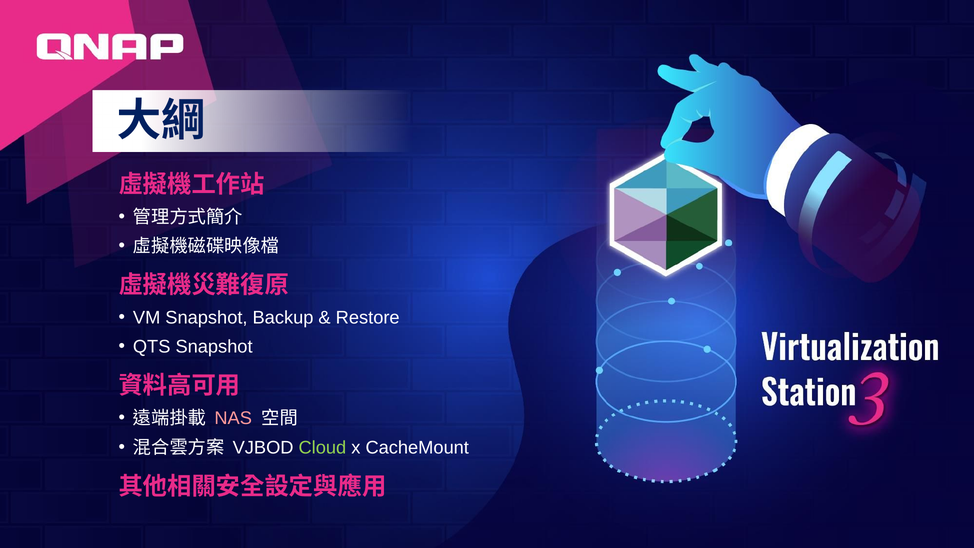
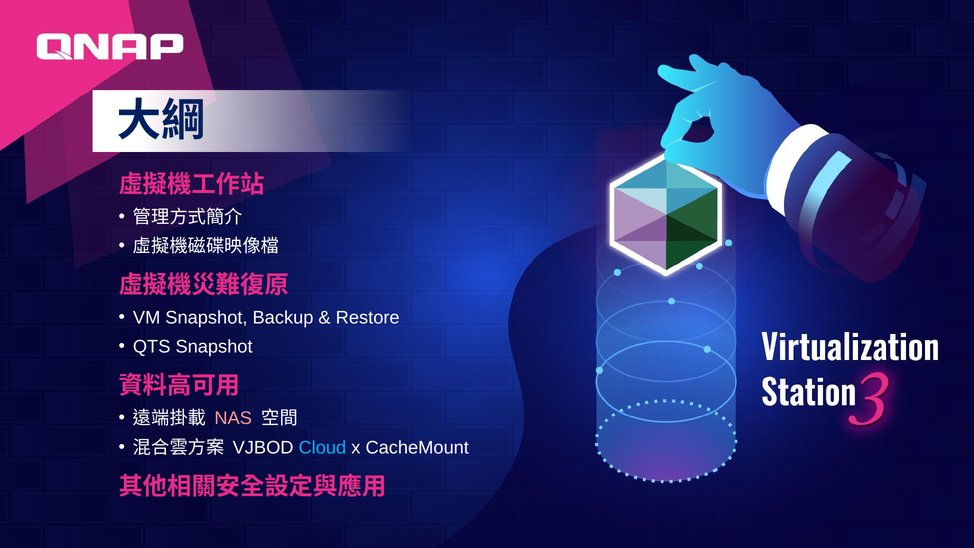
Cloud colour: light green -> light blue (322, 447)
